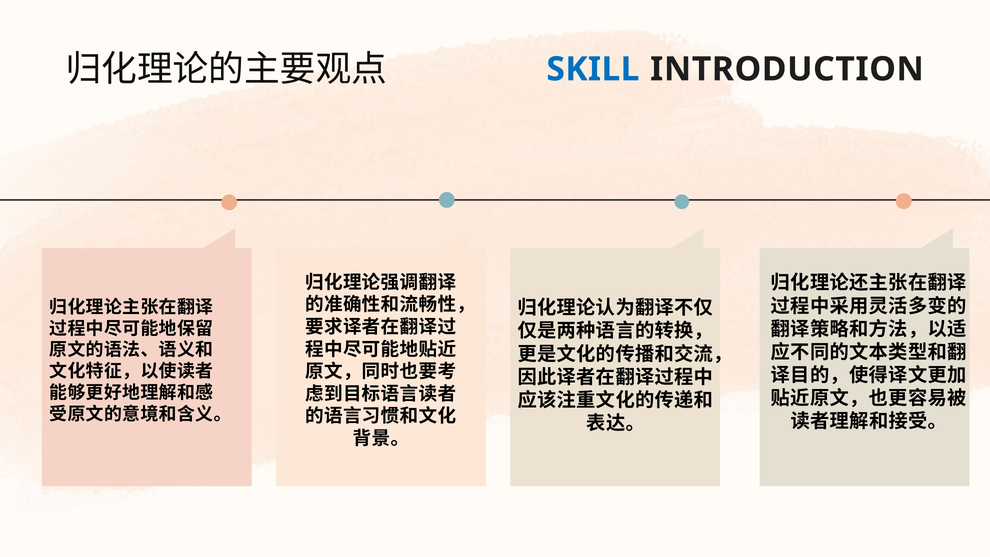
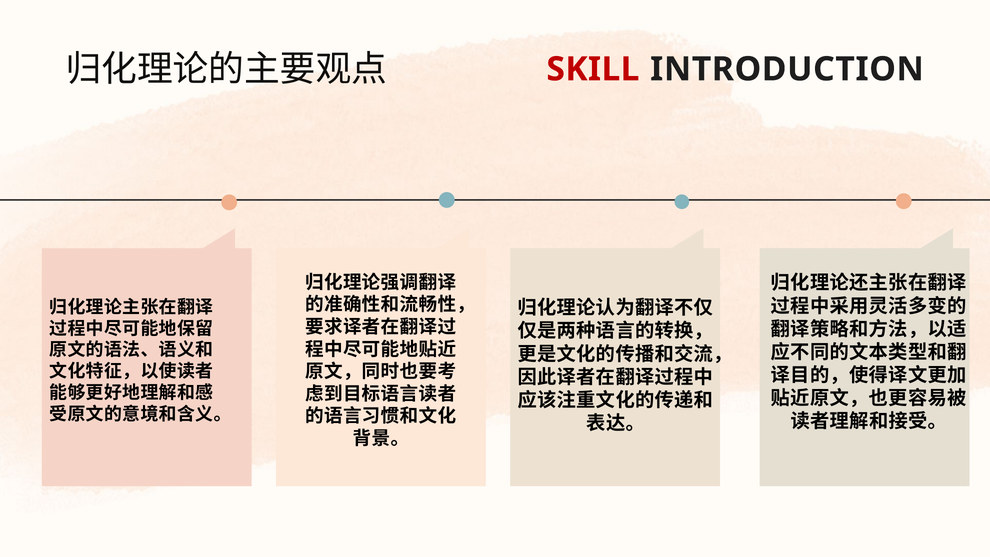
SKILL colour: blue -> red (593, 69)
